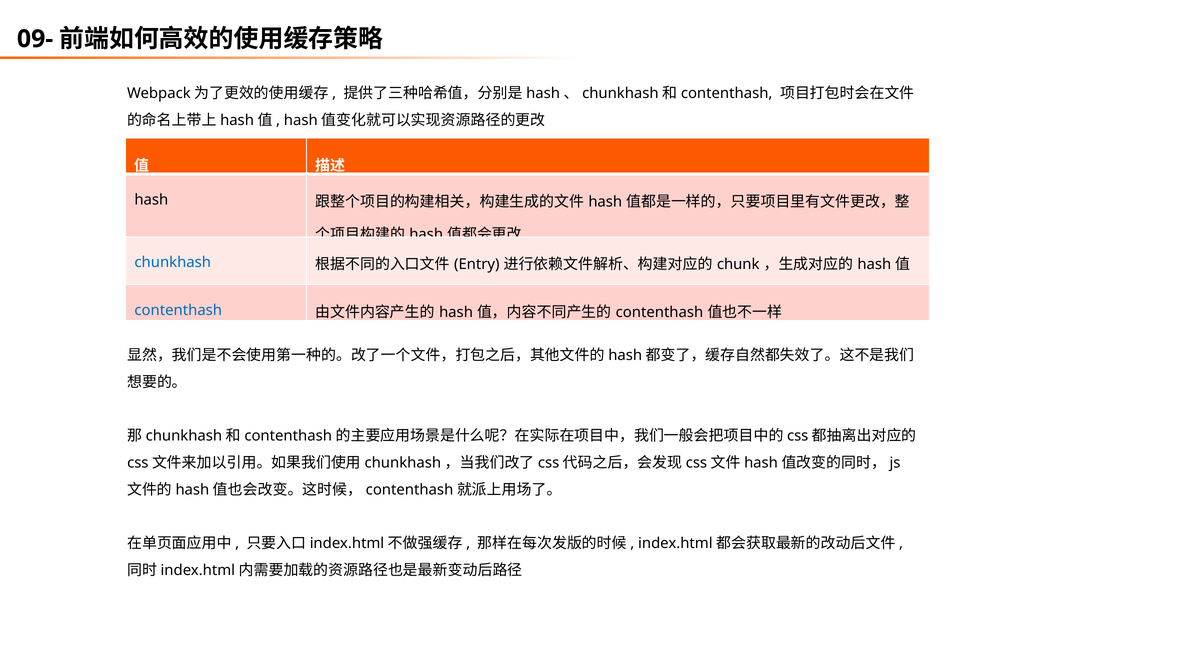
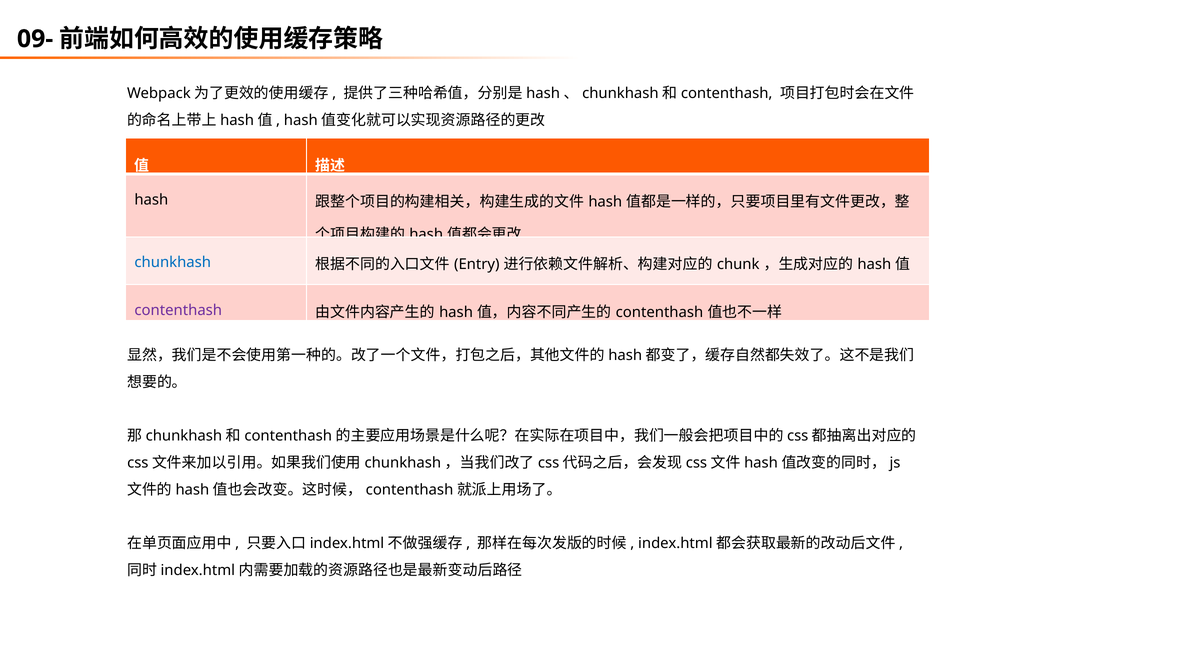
contenthash colour: blue -> purple (178, 310)
